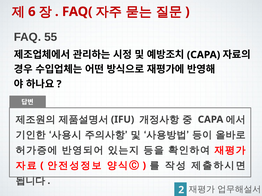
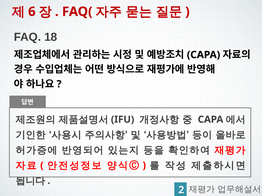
55: 55 -> 18 (51, 37)
